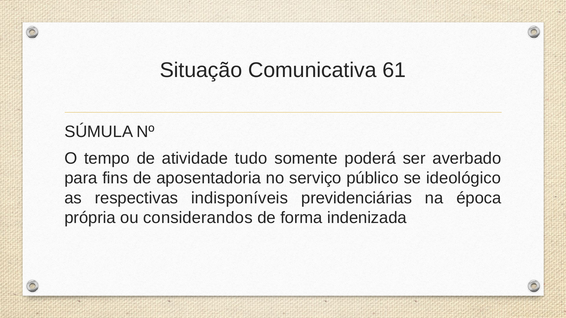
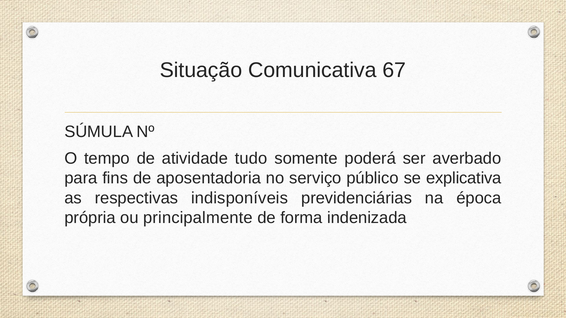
61: 61 -> 67 (394, 70)
ideológico: ideológico -> explicativa (464, 178)
considerandos: considerandos -> principalmente (198, 218)
